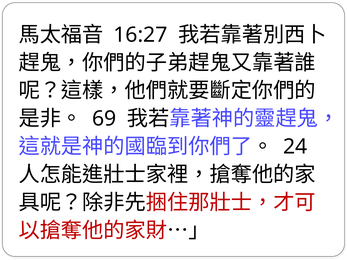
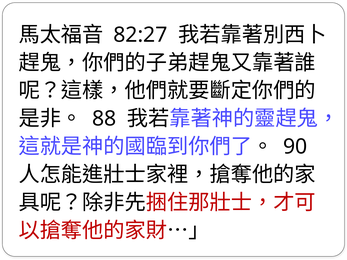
16:27: 16:27 -> 82:27 (140, 35)
69: 69 -> 88 (104, 119)
24: 24 -> 90 (295, 147)
